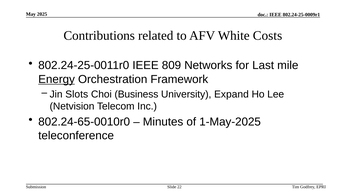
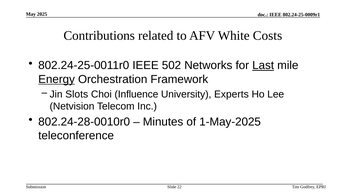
809: 809 -> 502 (171, 65)
Last underline: none -> present (263, 65)
Business: Business -> Influence (136, 94)
Expand: Expand -> Experts (231, 94)
802.24-65-0010r0: 802.24-65-0010r0 -> 802.24-28-0010r0 (84, 122)
